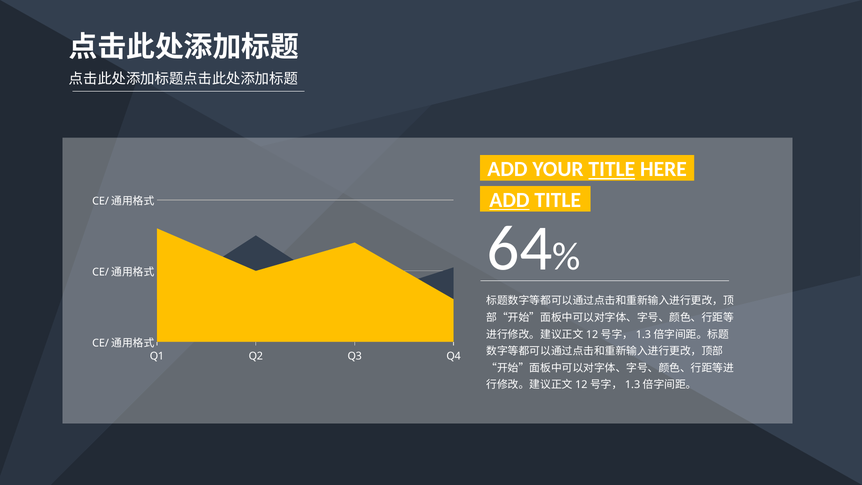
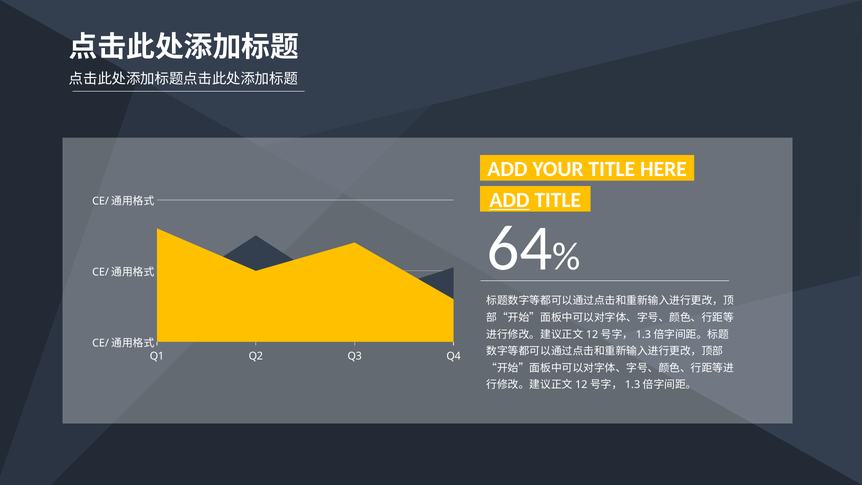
TITLE underline: present -> none (612, 169)
